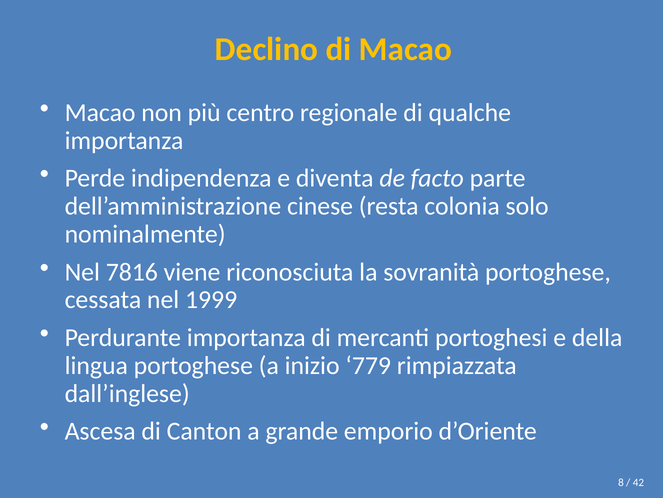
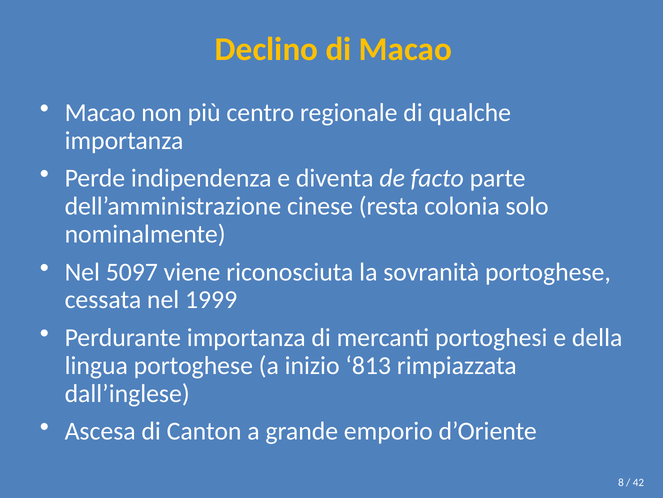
7816: 7816 -> 5097 (132, 272)
779: 779 -> 813 (368, 365)
